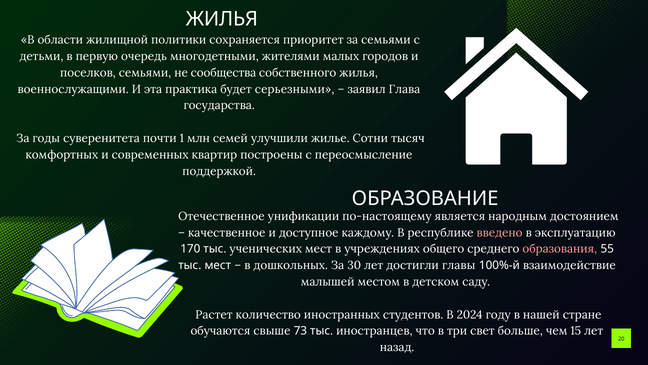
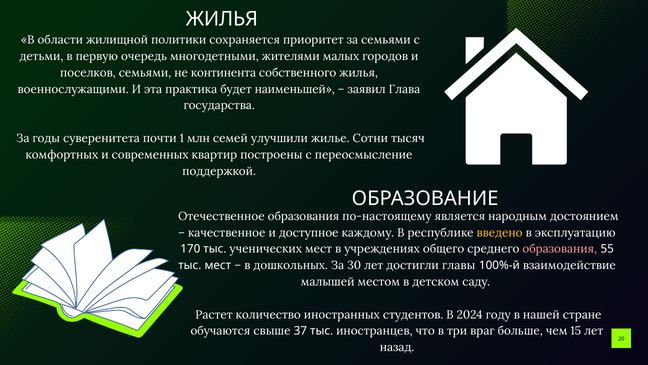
сообщества: сообщества -> континента (223, 73)
серьезными: серьезными -> наименьшей (295, 89)
Отечественное унификации: унификации -> образования (303, 216)
введено colour: pink -> yellow (500, 232)
73: 73 -> 37 (300, 331)
свет: свет -> враг (482, 331)
